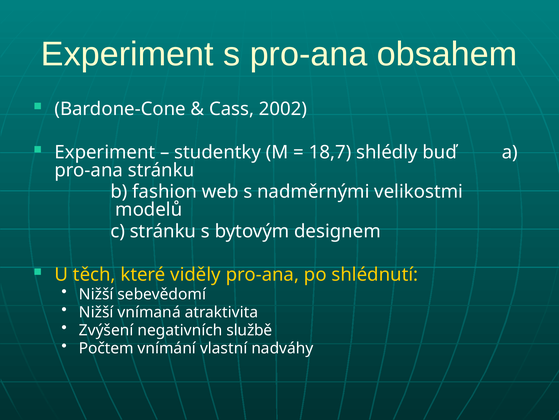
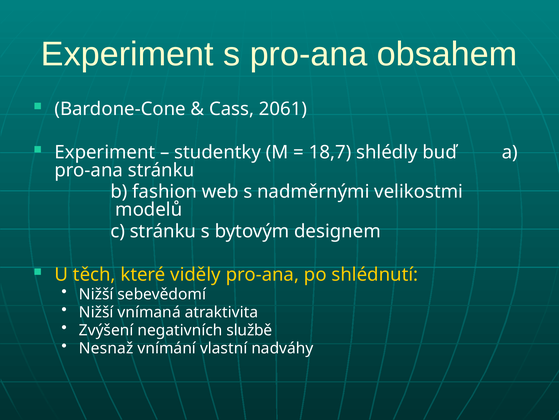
2002: 2002 -> 2061 (283, 109)
Počtem: Počtem -> Nesnaž (106, 348)
